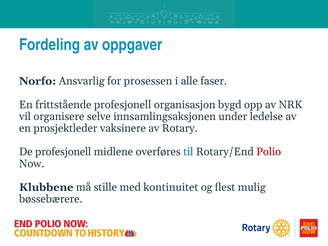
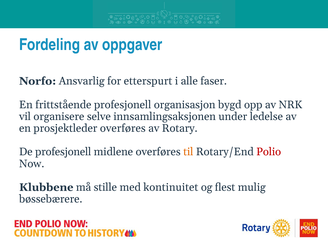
prosessen: prosessen -> etterspurt (148, 81)
prosjektleder vaksinere: vaksinere -> overføres (123, 128)
til colour: blue -> orange (188, 152)
